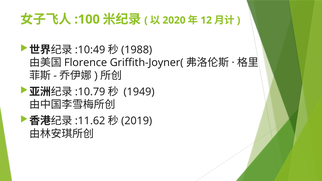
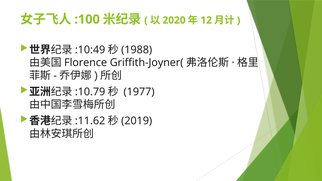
1949: 1949 -> 1977 (139, 92)
